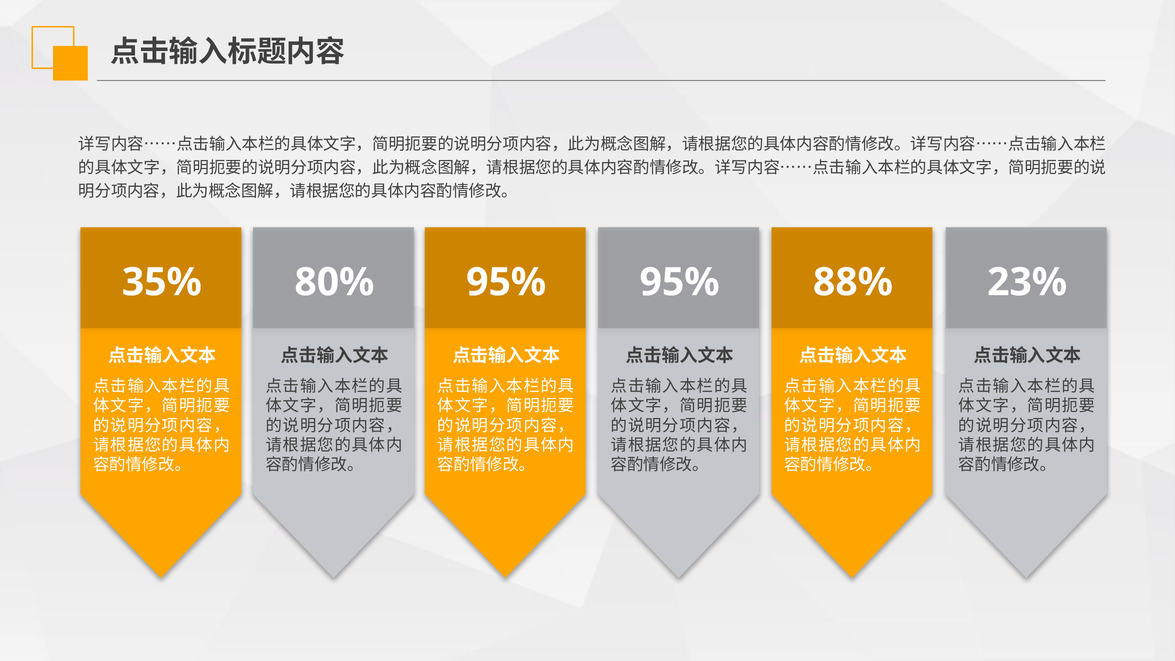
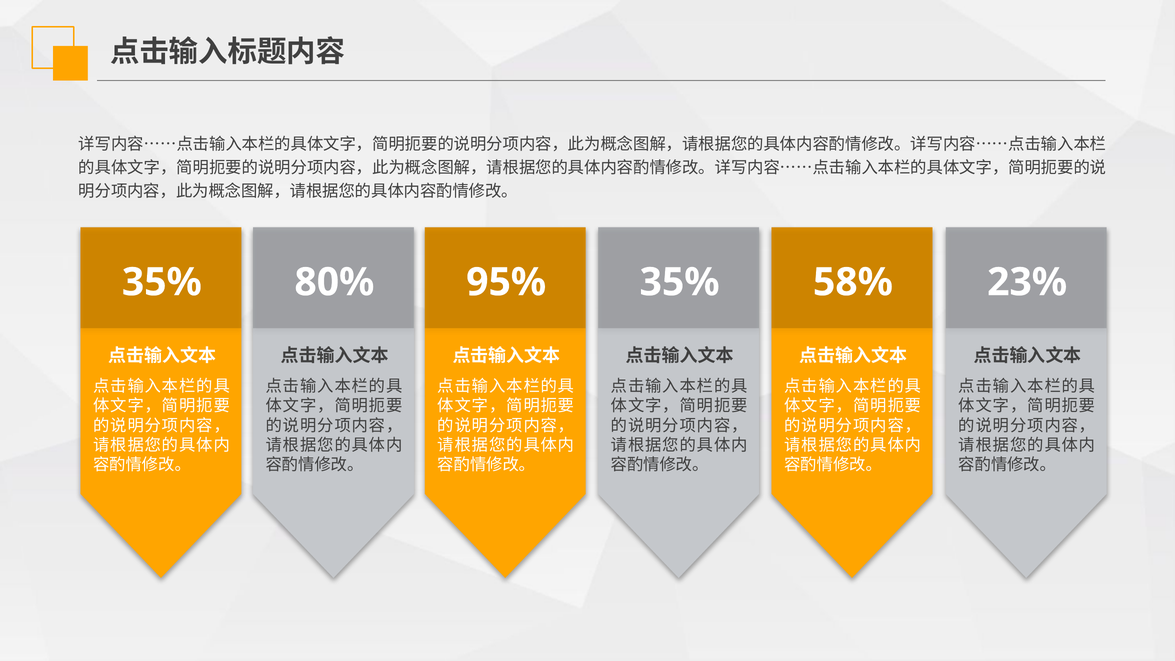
95%: 95% -> 35% (680, 282)
88%: 88% -> 58% (853, 282)
